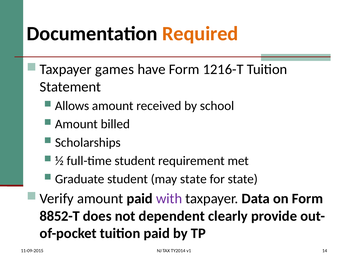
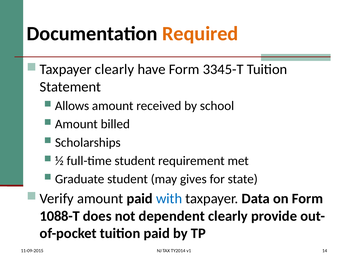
Taxpayer games: games -> clearly (115, 69)
1216-T: 1216-T -> 3345-T (223, 69)
may state: state -> gives (193, 179)
with colour: purple -> blue (169, 199)
8852-T: 8852-T -> 1088-T (60, 216)
